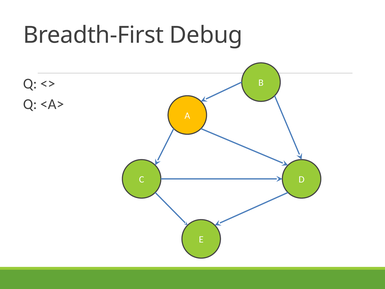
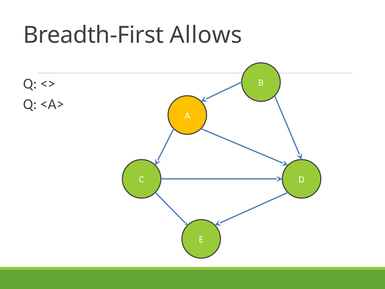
Debug: Debug -> Allows (206, 35)
